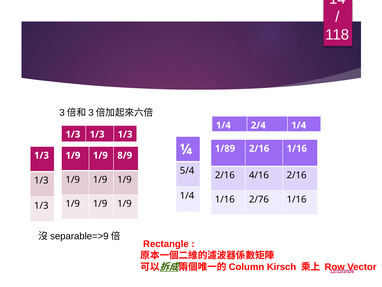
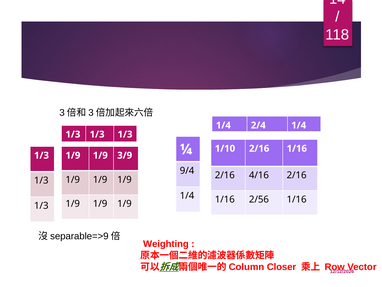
1/89: 1/89 -> 1/10 (225, 148)
8/9: 8/9 -> 3/9 (125, 155)
5/4: 5/4 -> 9/4 (187, 170)
2/76: 2/76 -> 2/56 (259, 199)
Rectangle: Rectangle -> Weighting (166, 243)
Kirsch: Kirsch -> Closer (281, 266)
